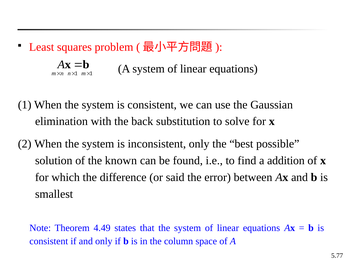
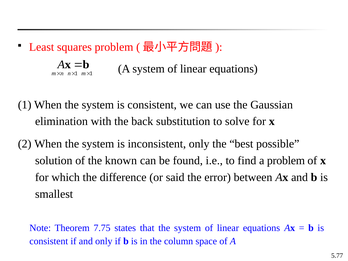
a addition: addition -> problem (286, 161)
4.49: 4.49 -> 7.75 (102, 228)
